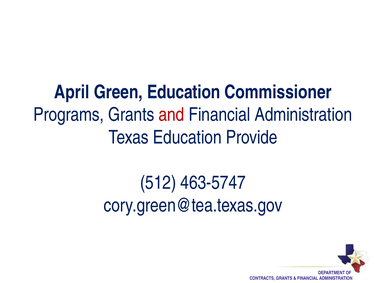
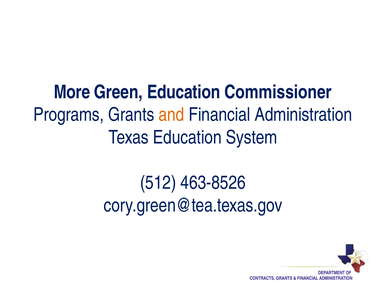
April: April -> More (72, 92)
and colour: red -> orange (171, 115)
Provide: Provide -> System (252, 137)
463-5747: 463-5747 -> 463-8526 (213, 182)
